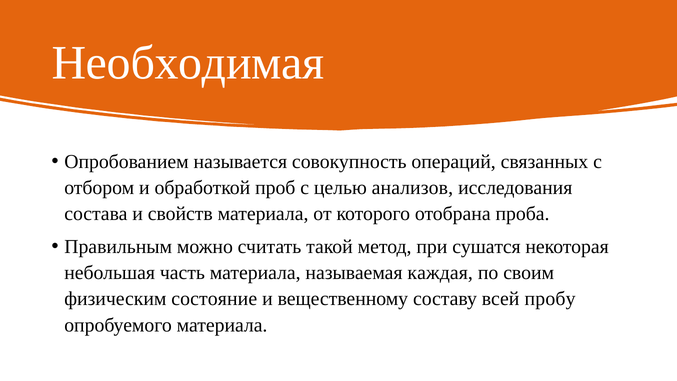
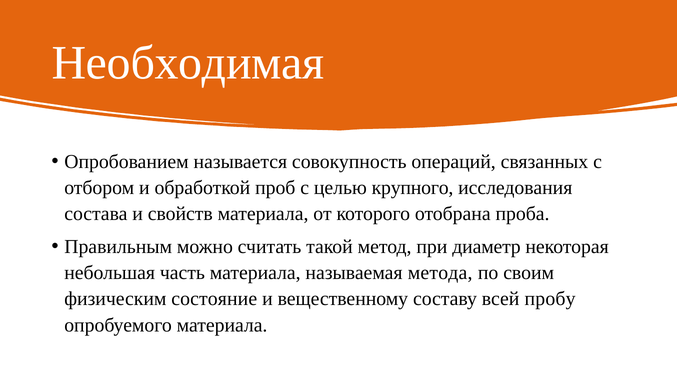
анализов: анализов -> крупного (413, 188)
сушатся: сушатся -> диаметр (486, 247)
каждая: каждая -> метода (440, 273)
